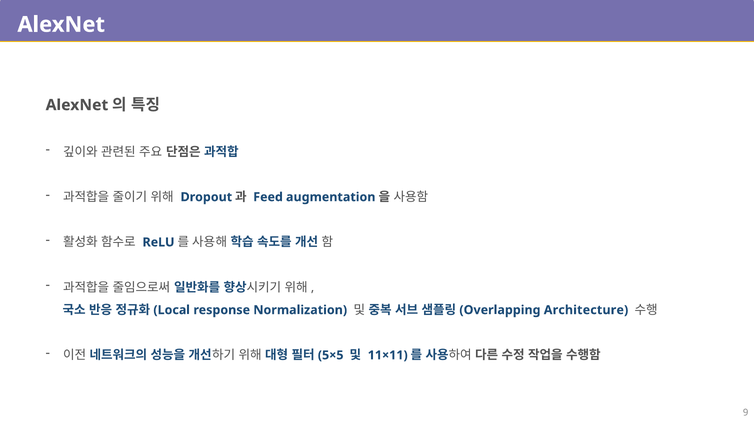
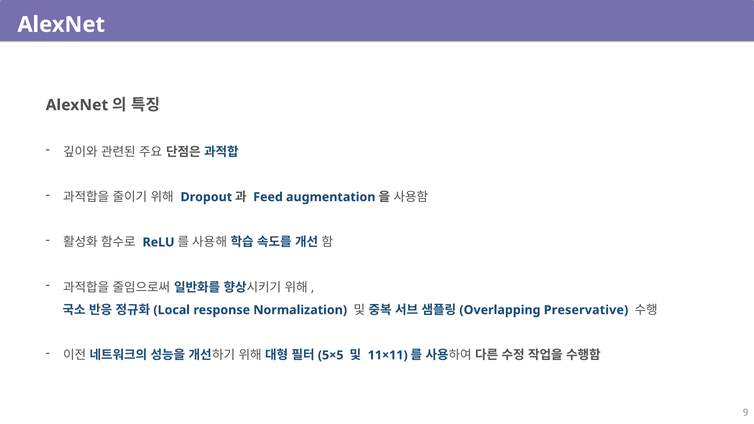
Architecture: Architecture -> Preservative (586, 310)
